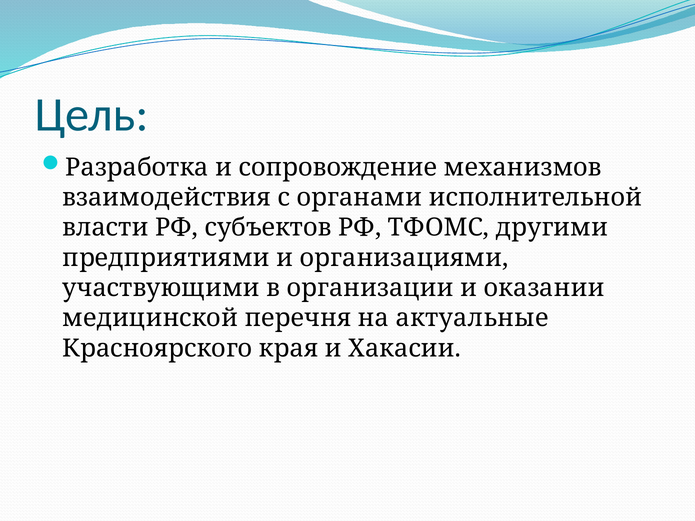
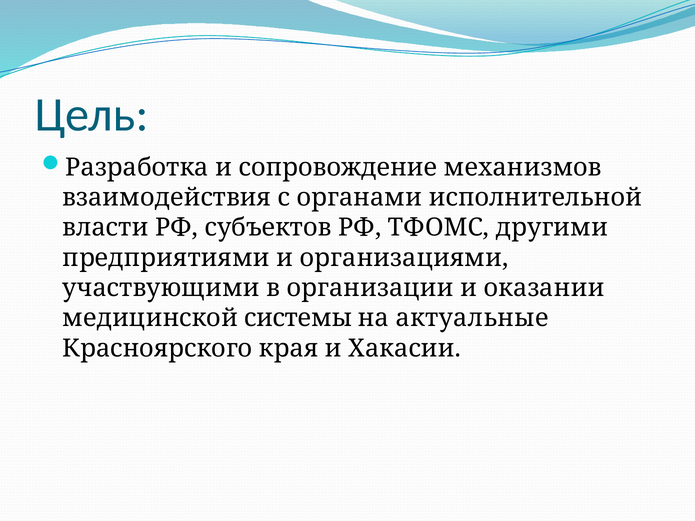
перечня: перечня -> системы (298, 318)
